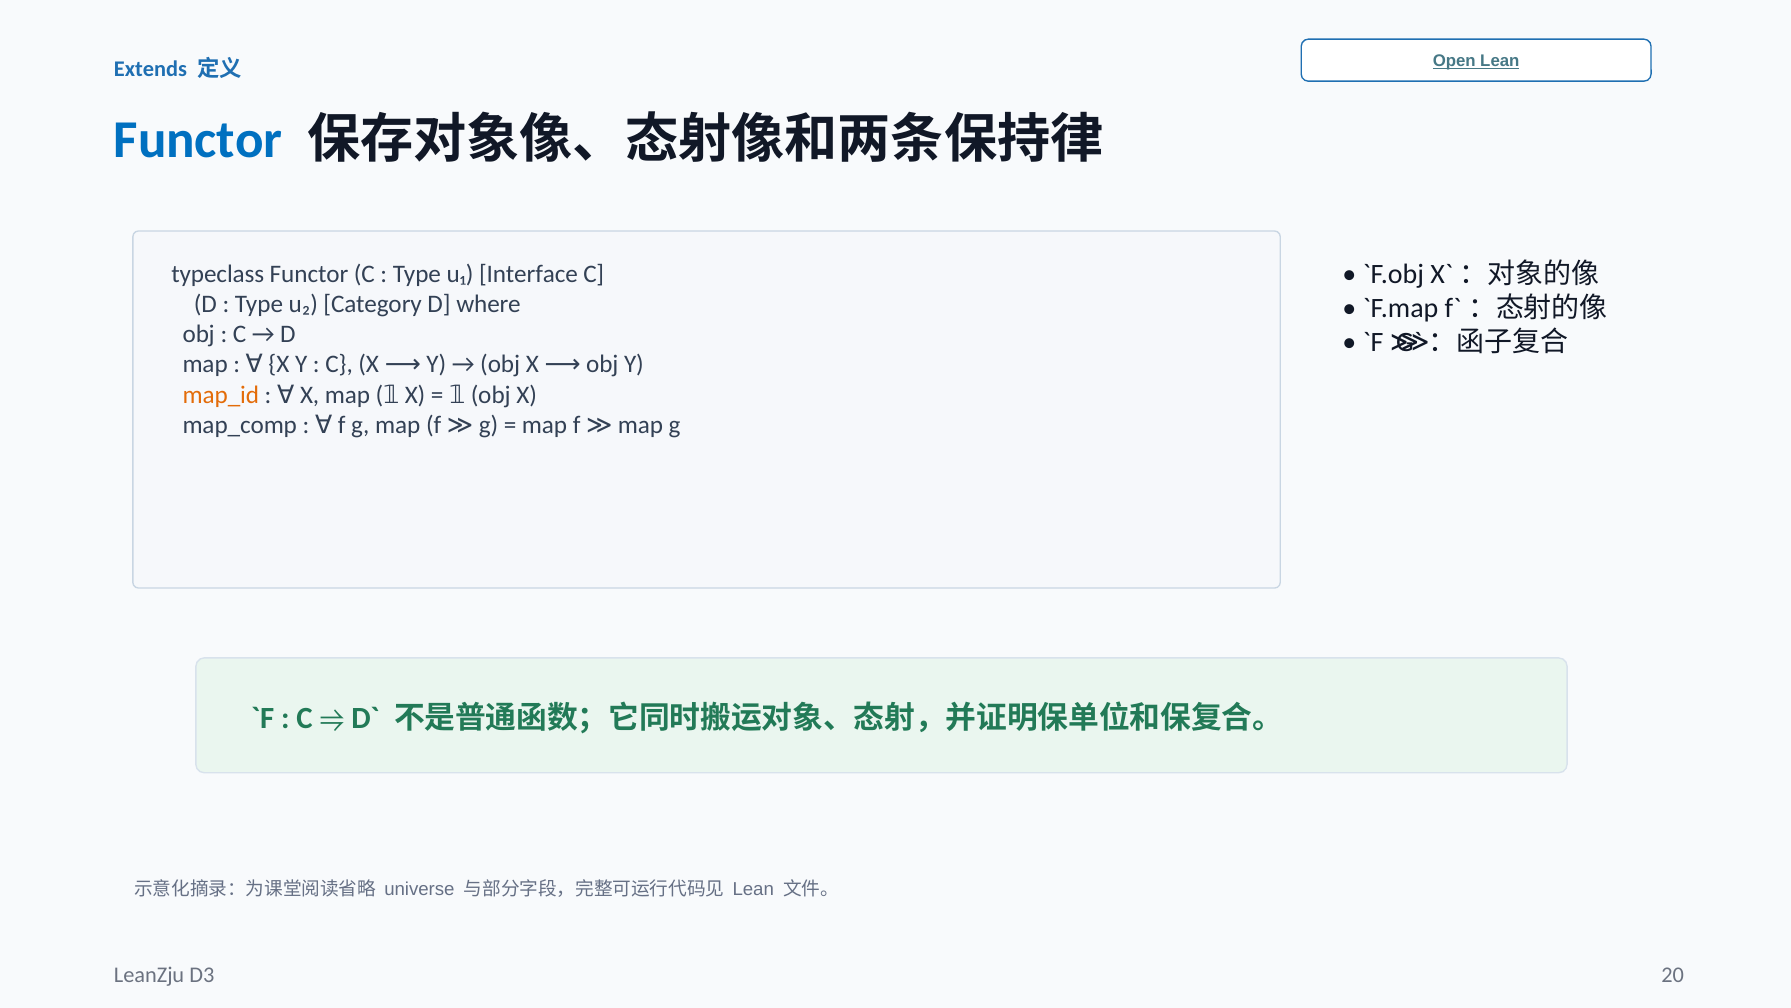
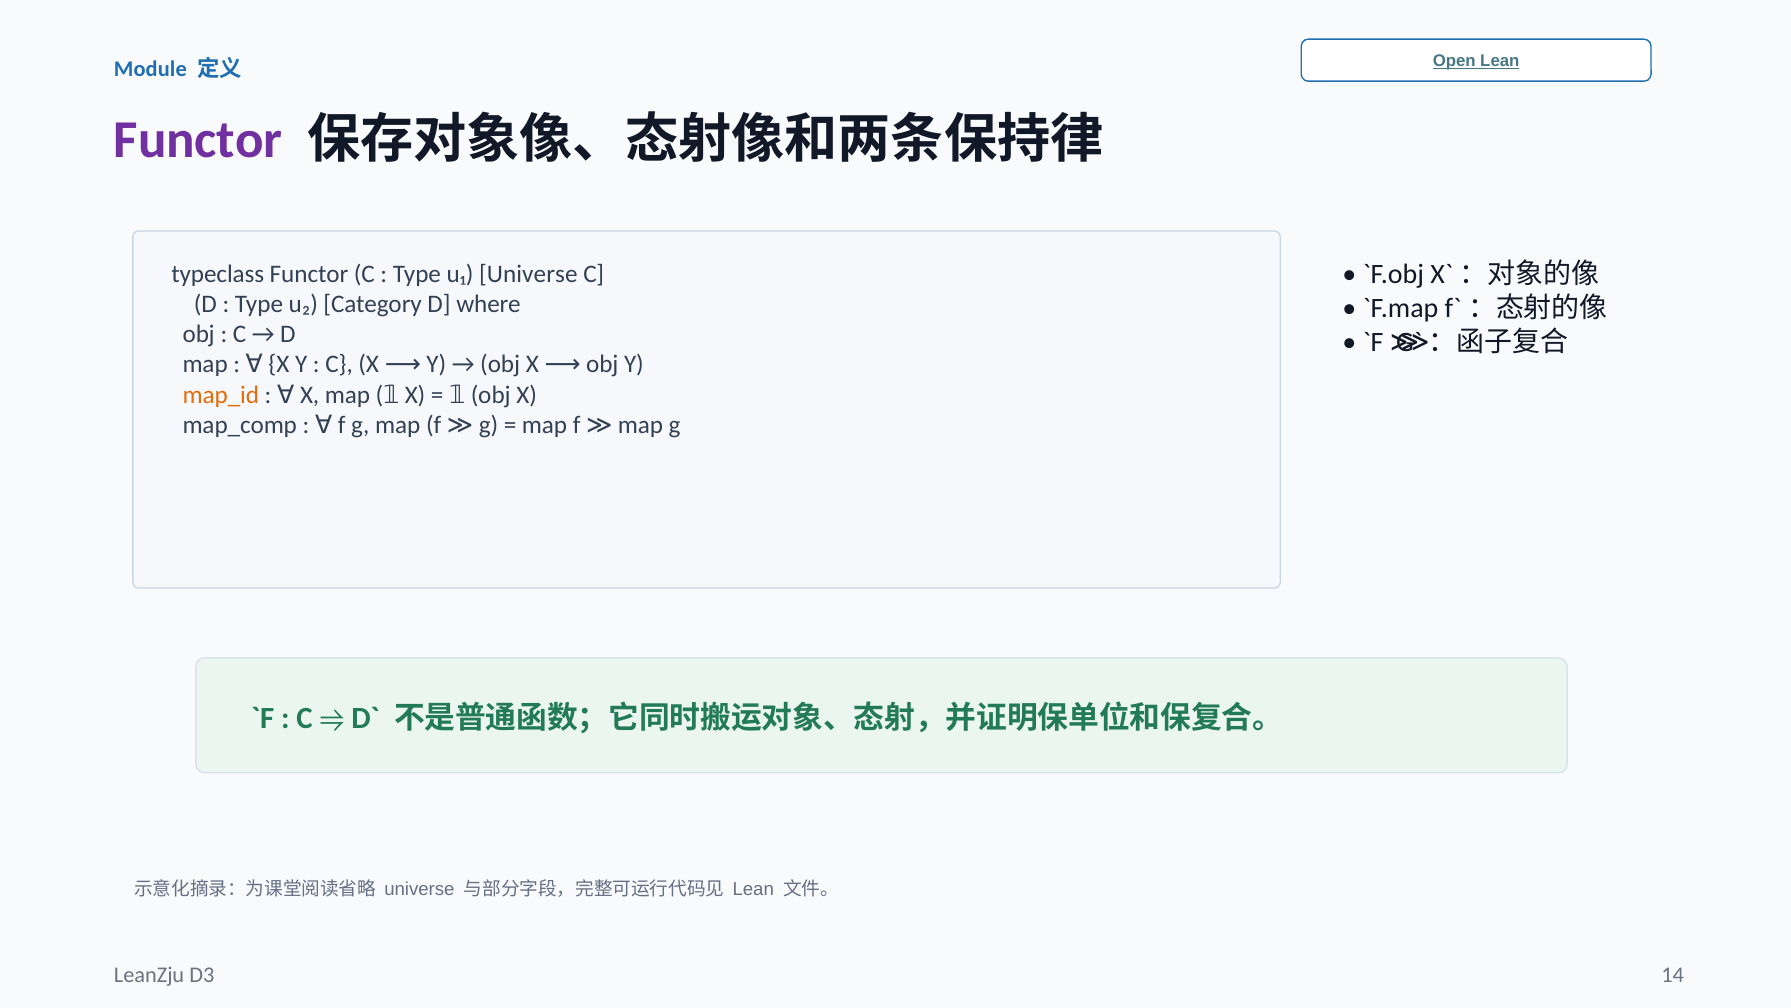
Extends: Extends -> Module (150, 69)
Functor colour: blue -> purple (198, 140)
u₁ Interface: Interface -> Universe (528, 274)
20: 20 -> 14 (1673, 974)
